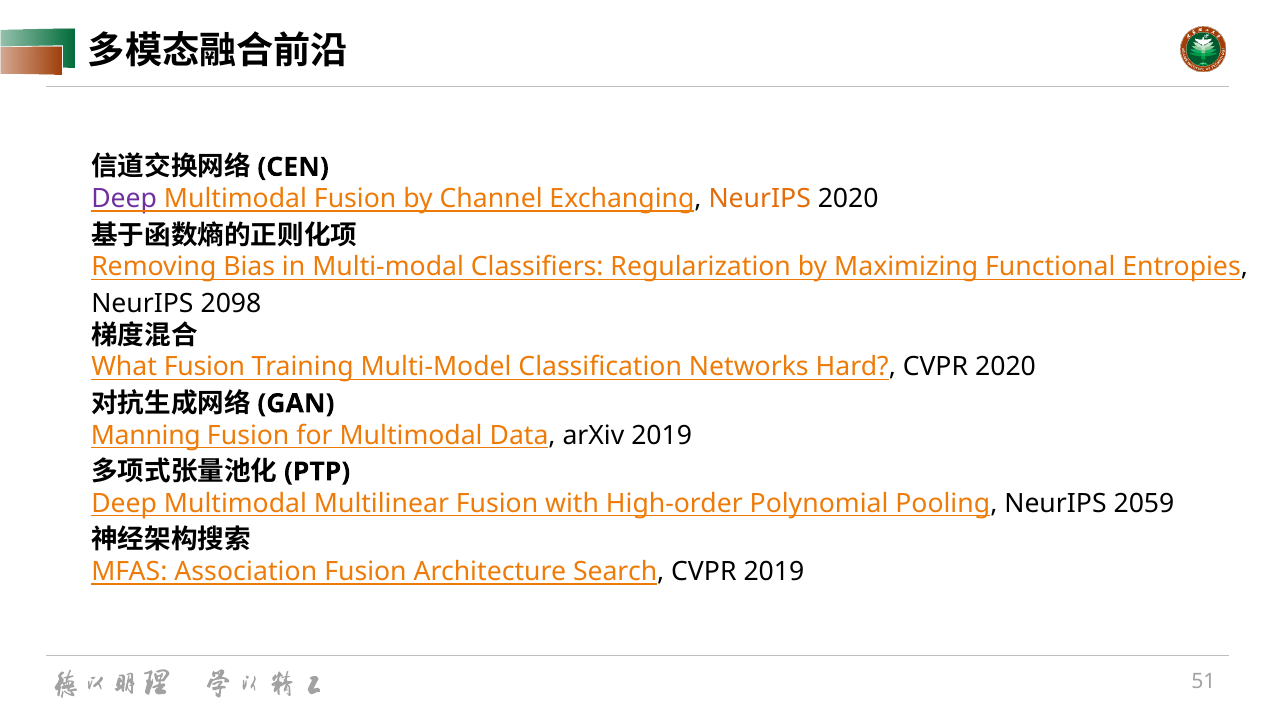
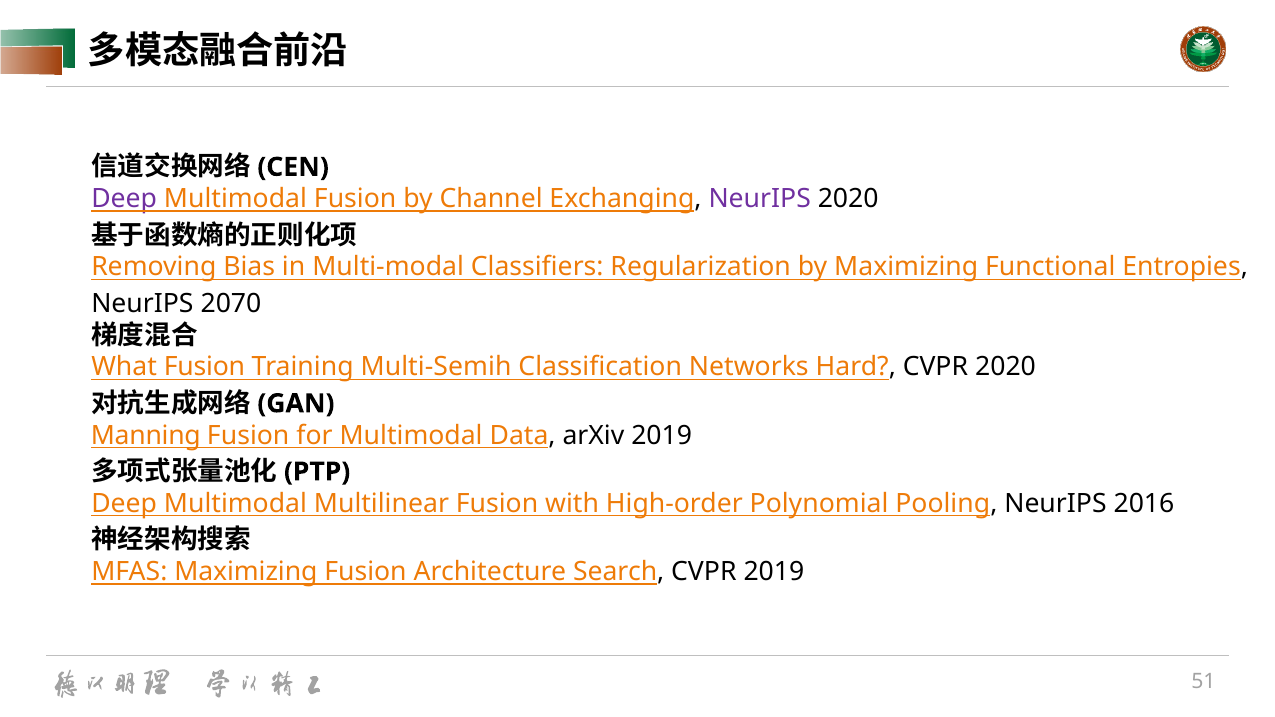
NeurIPS colour: orange -> purple (760, 199)
2098: 2098 -> 2070 (231, 304)
Multi-Model: Multi-Model -> Multi-Semih (436, 367)
2059: 2059 -> 2016 (1144, 504)
MFAS Association: Association -> Maximizing (246, 572)
